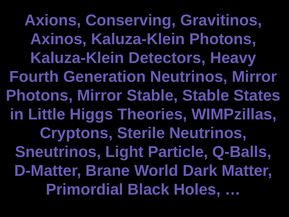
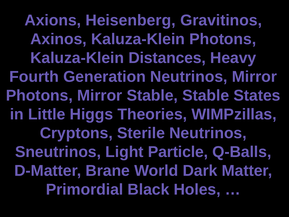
Conserving: Conserving -> Heisenberg (131, 20)
Detectors: Detectors -> Distances (167, 58)
